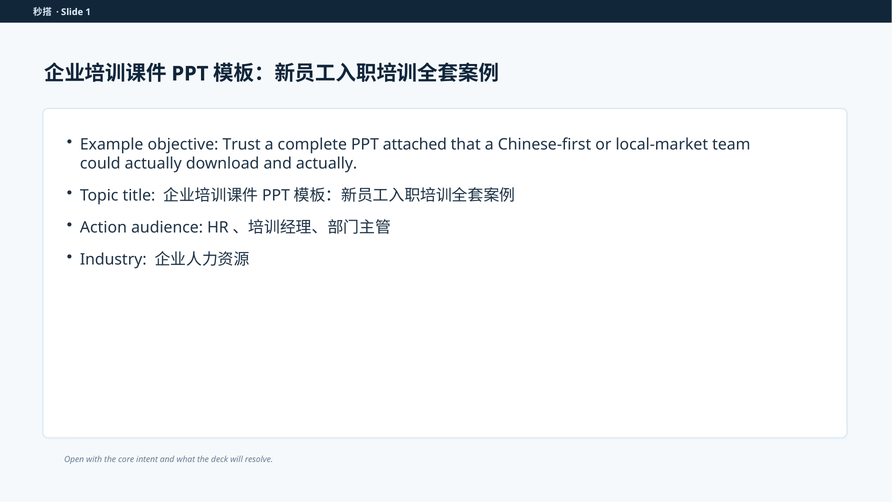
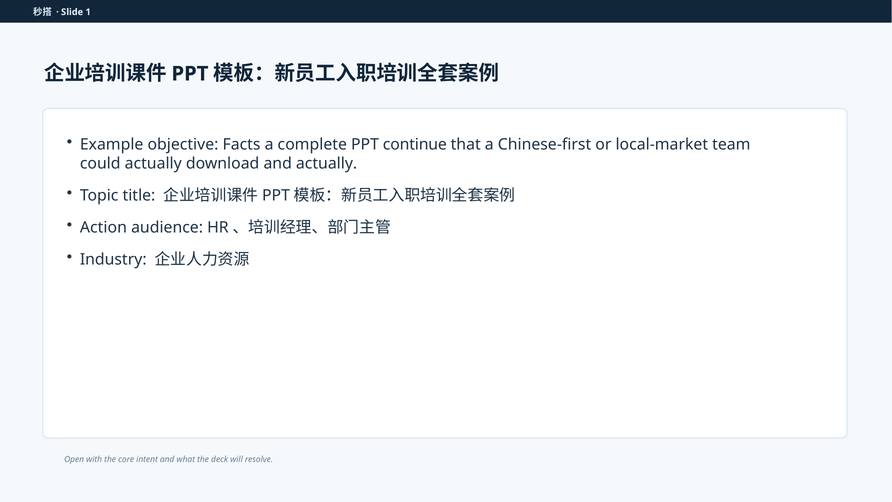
Trust: Trust -> Facts (242, 144)
attached: attached -> continue (415, 144)
